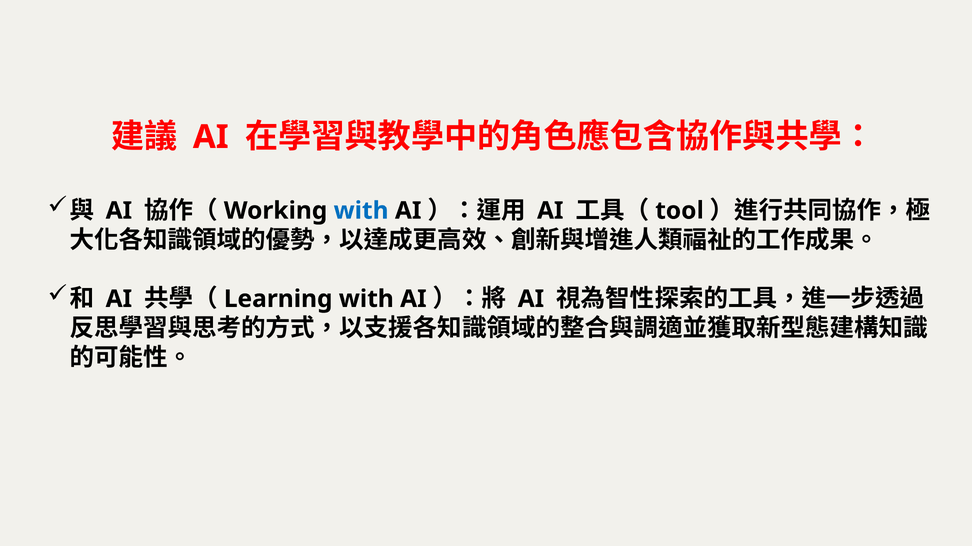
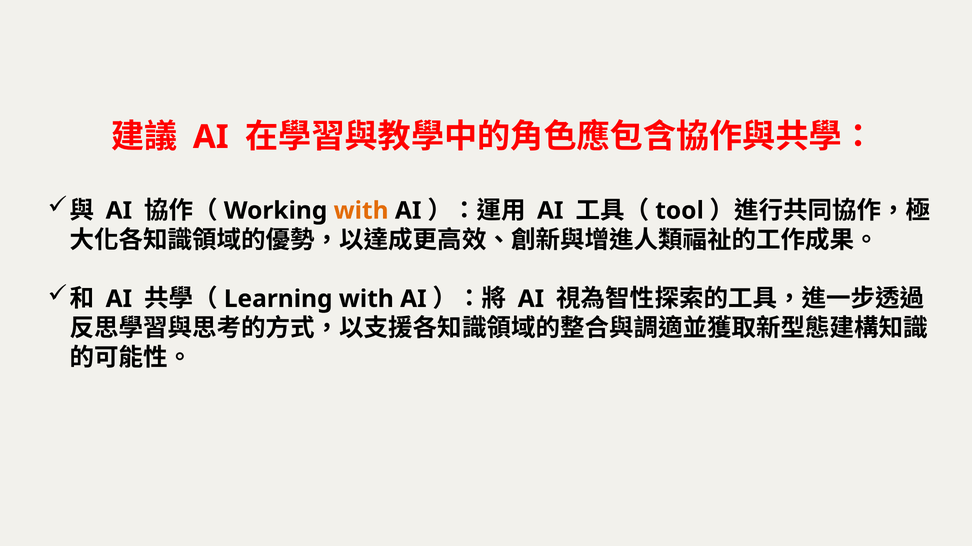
with colour: blue -> orange (361, 211)
